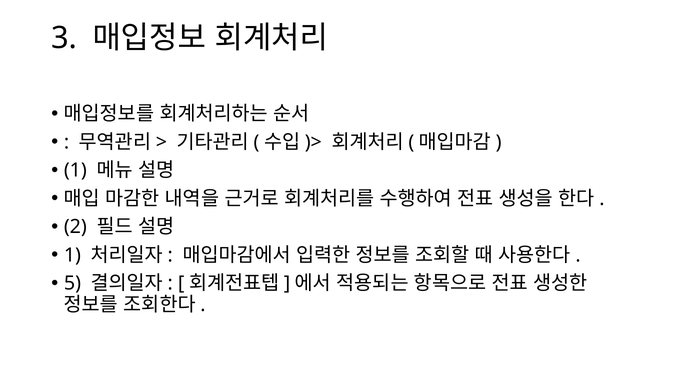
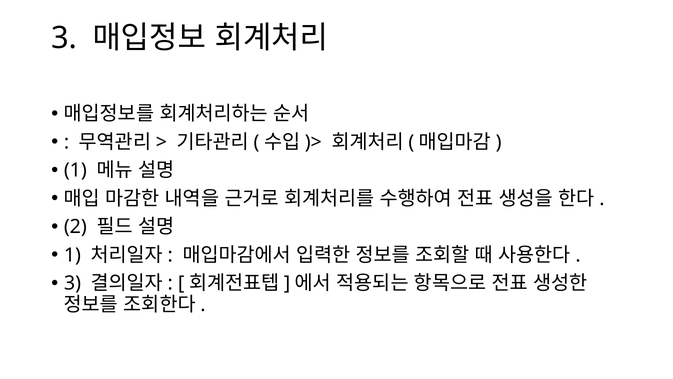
5: 5 -> 3 (72, 283)
